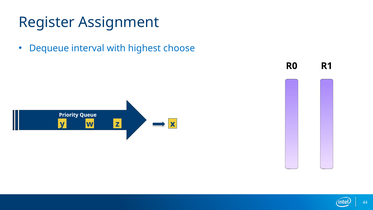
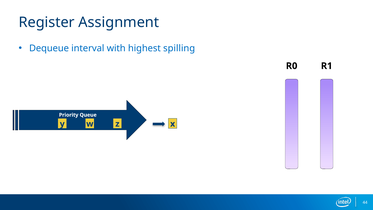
choose: choose -> spilling (179, 48)
